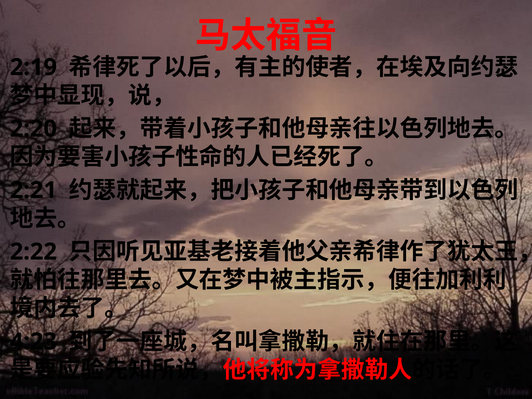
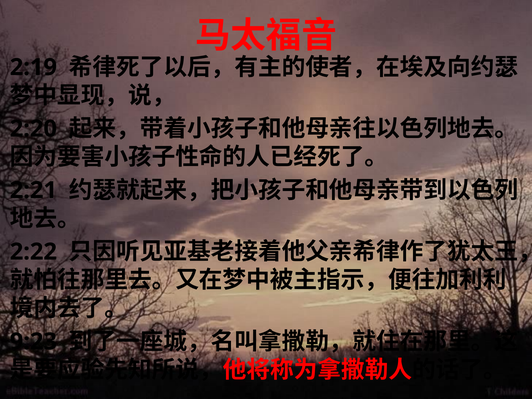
4:23: 4:23 -> 9:23 (33, 342)
